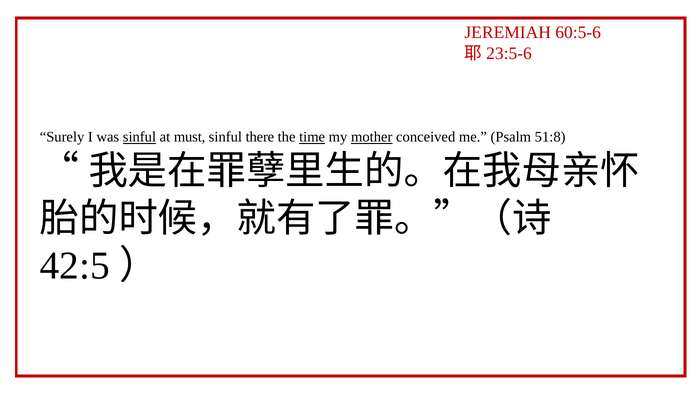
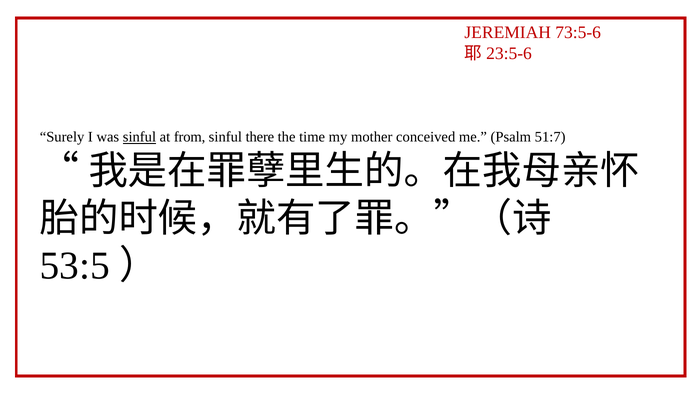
60:5-6: 60:5-6 -> 73:5-6 (578, 32)
must: must -> from (190, 137)
time underline: present -> none (312, 137)
mother underline: present -> none (372, 137)
51:8: 51:8 -> 51:7 (550, 137)
42:5: 42:5 -> 53:5 (75, 266)
